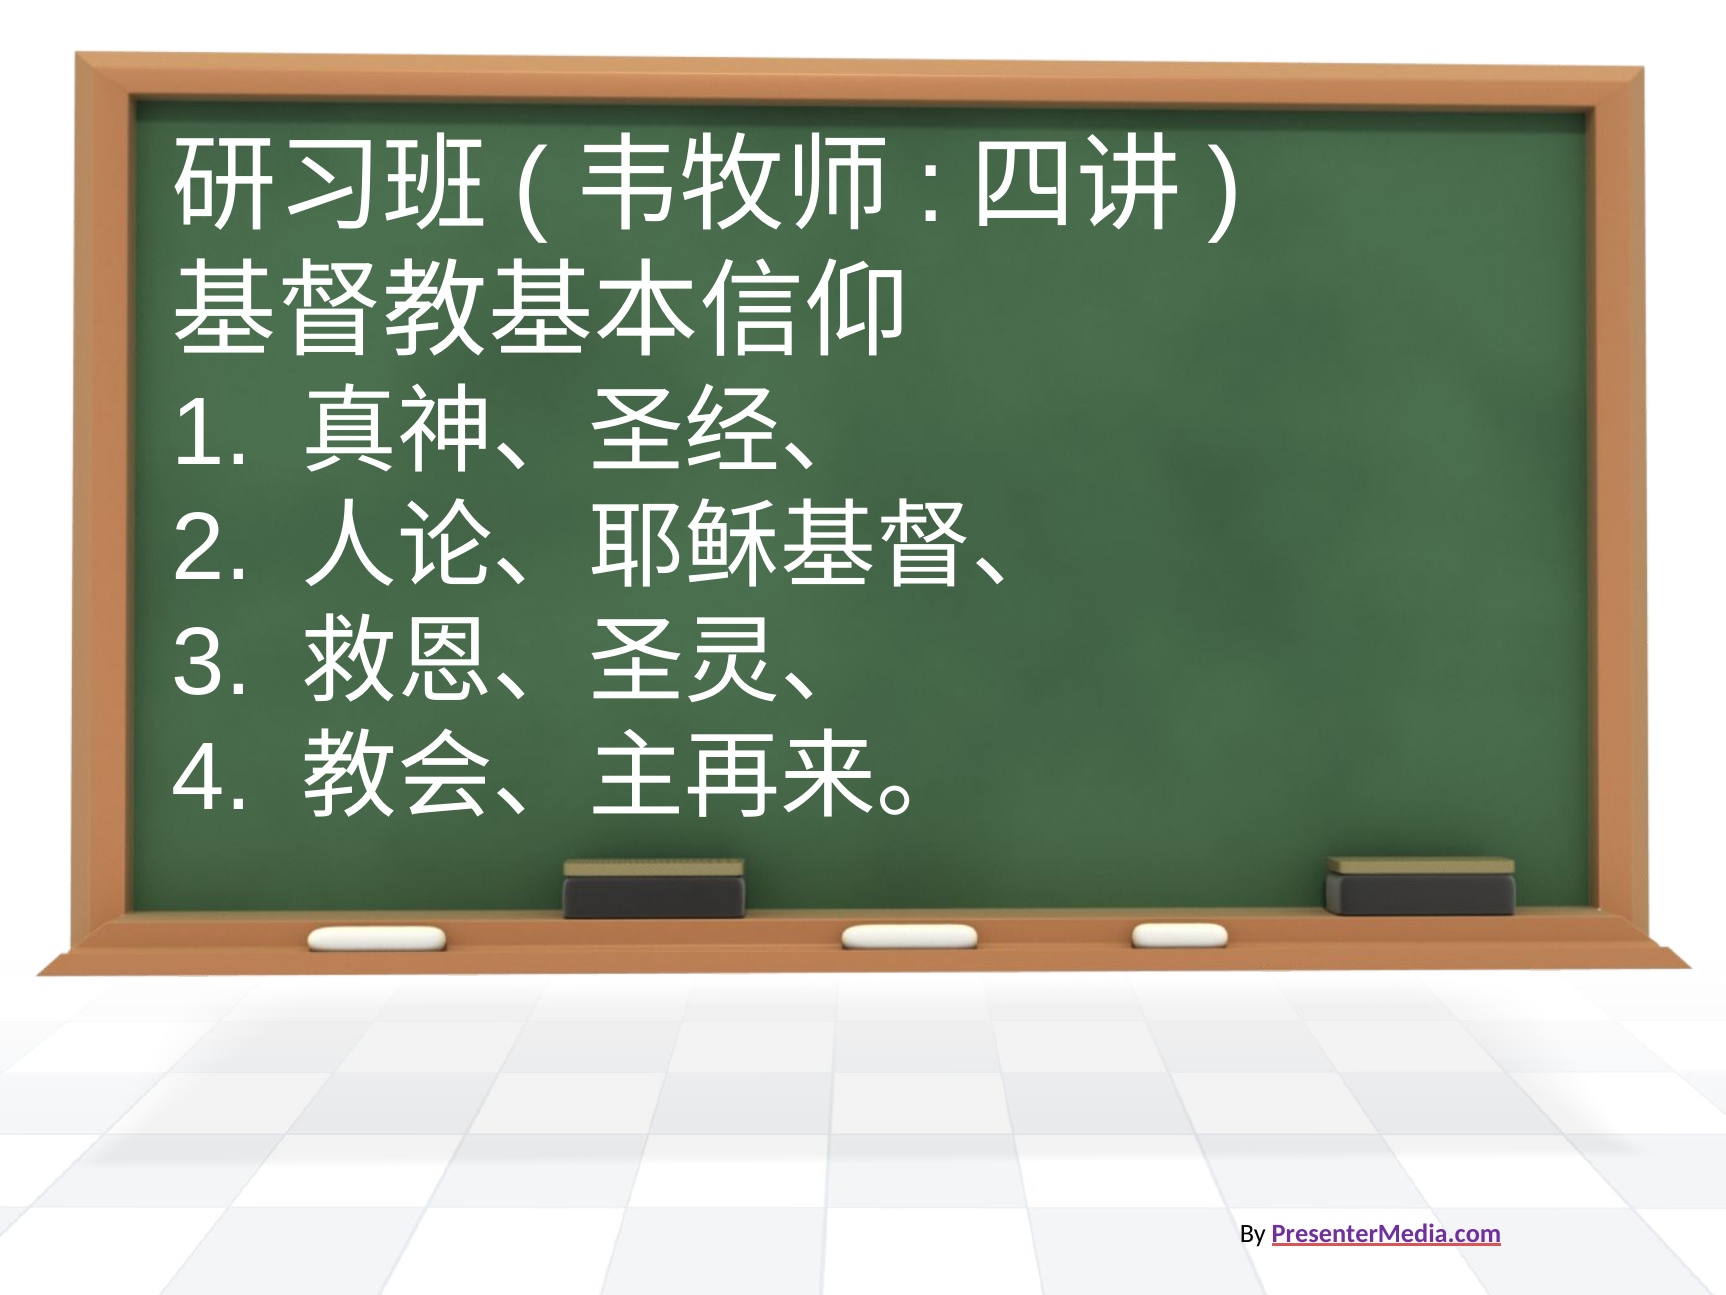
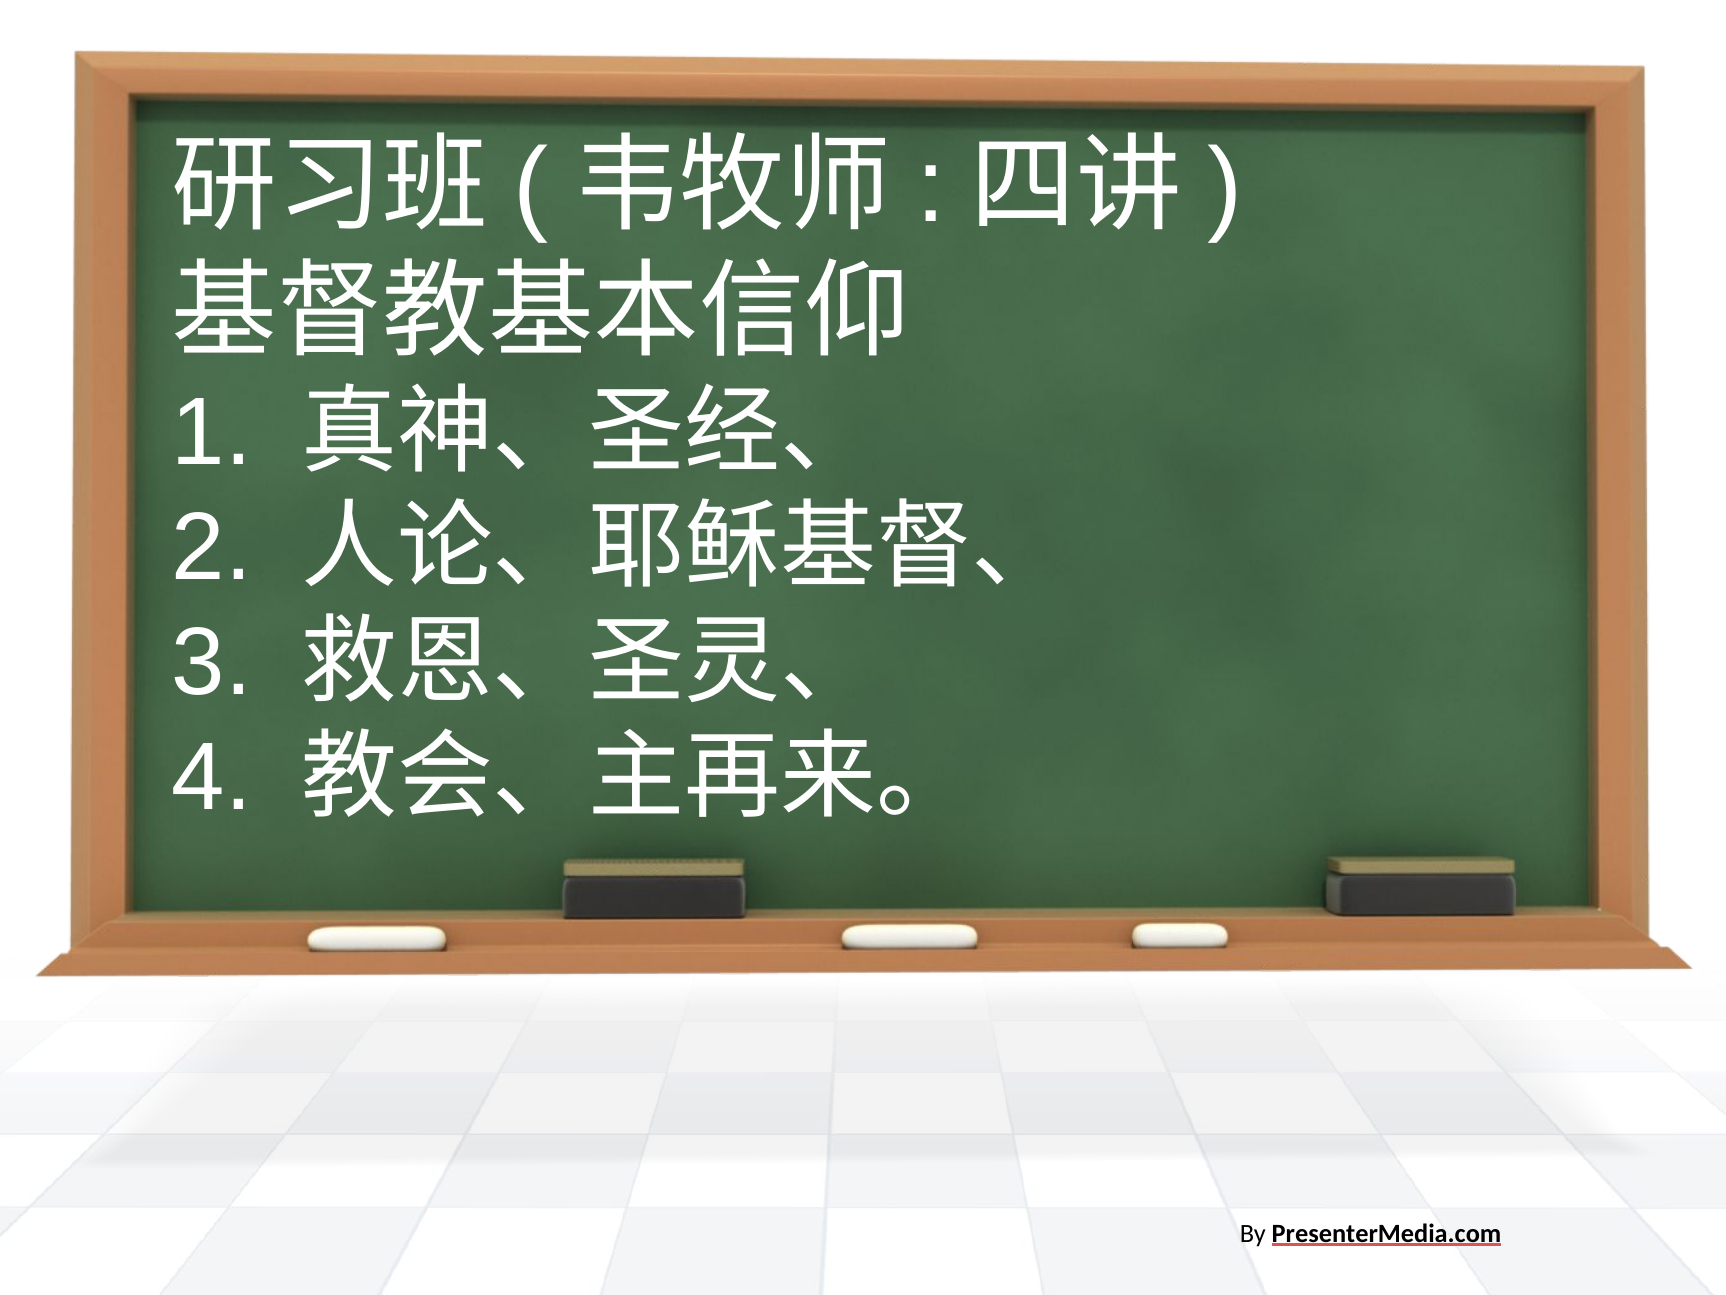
PresenterMedia.com colour: purple -> black (1387, 1233)
